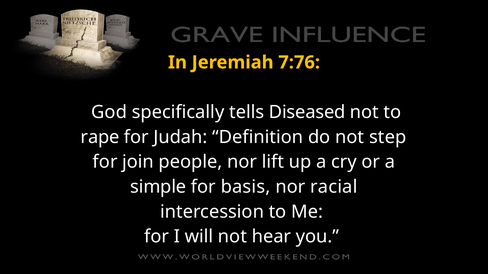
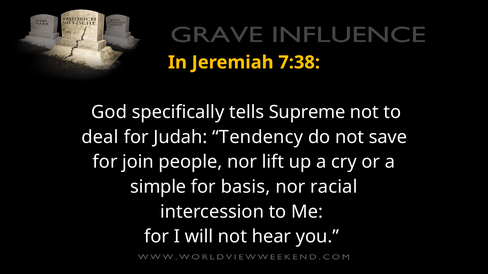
7:76: 7:76 -> 7:38 (299, 63)
Diseased: Diseased -> Supreme (307, 112)
rape: rape -> deal (100, 137)
Definition: Definition -> Tendency (258, 137)
step: step -> save (388, 137)
